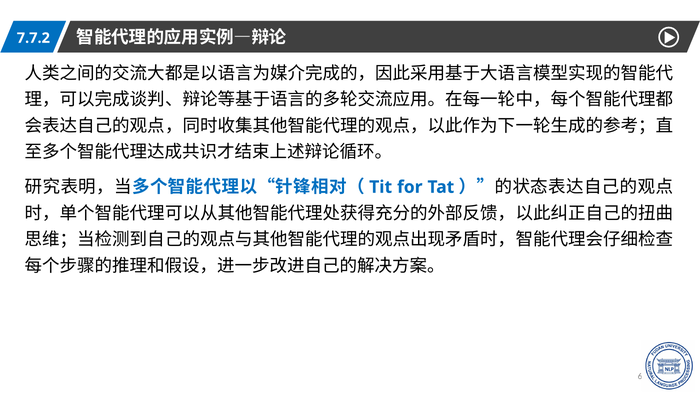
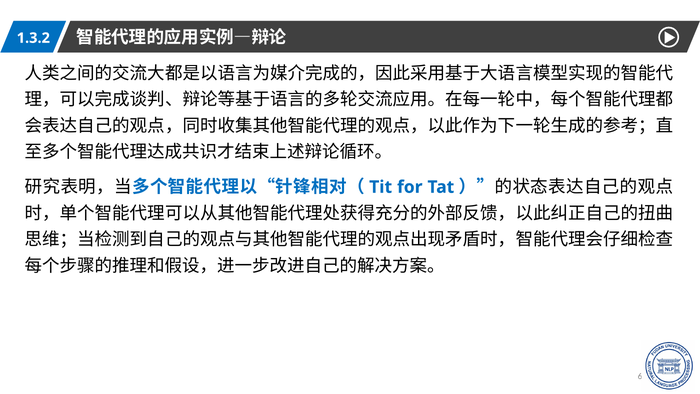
7.7.2: 7.7.2 -> 1.3.2 (33, 38)
